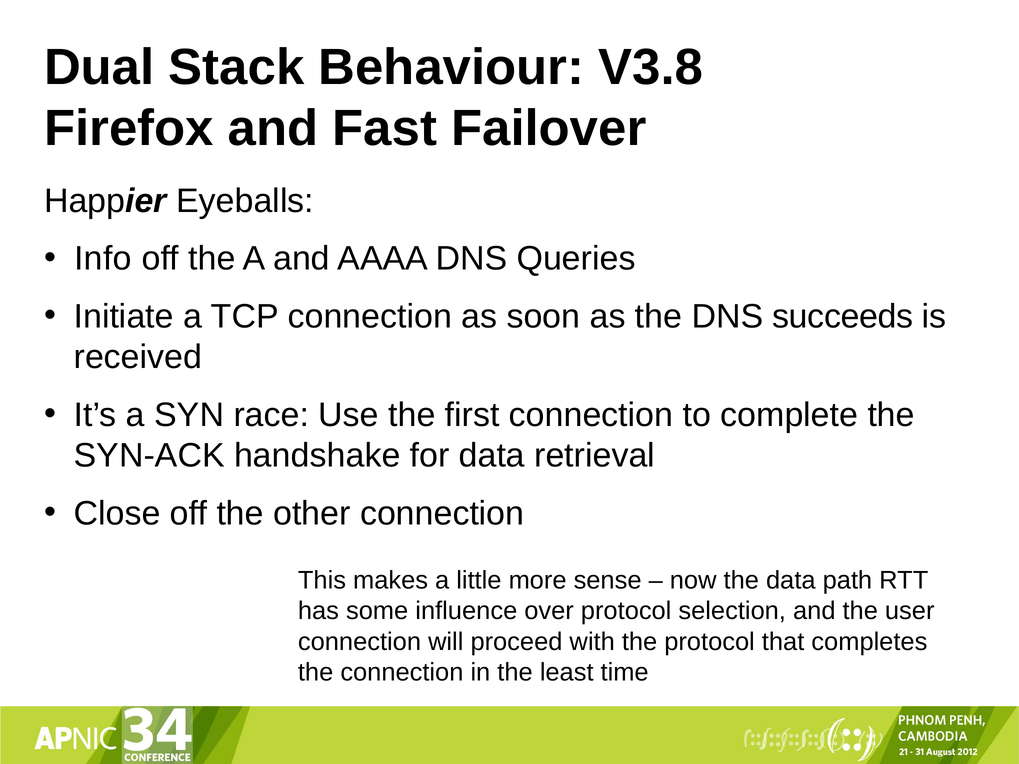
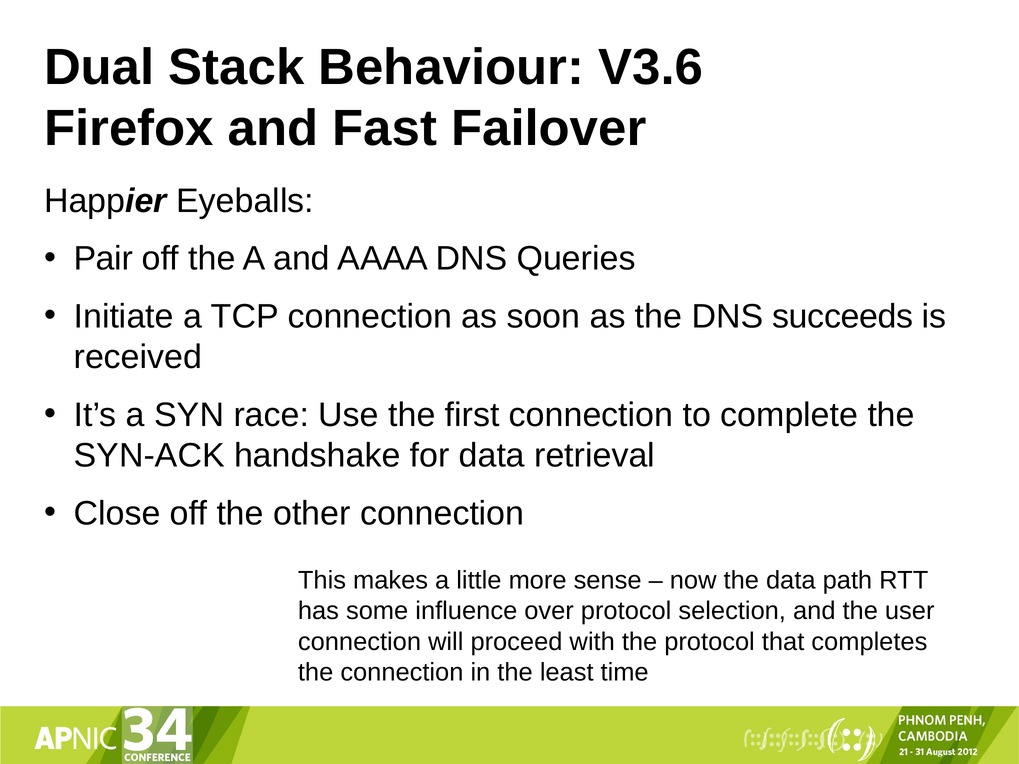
V3.8: V3.8 -> V3.6 (651, 67)
Info: Info -> Pair (103, 259)
